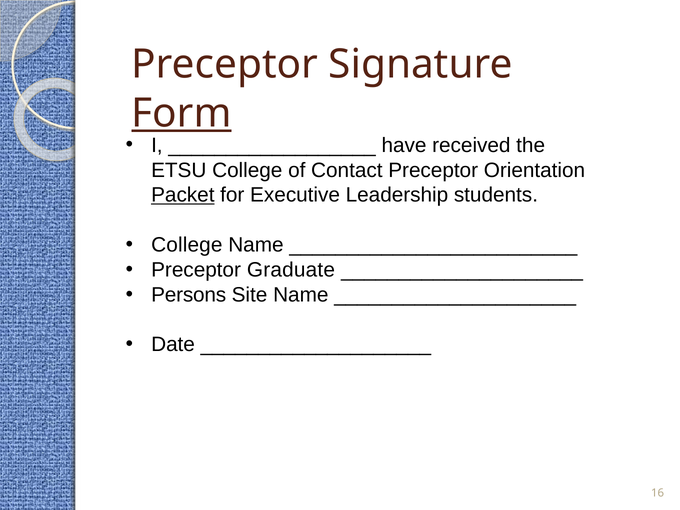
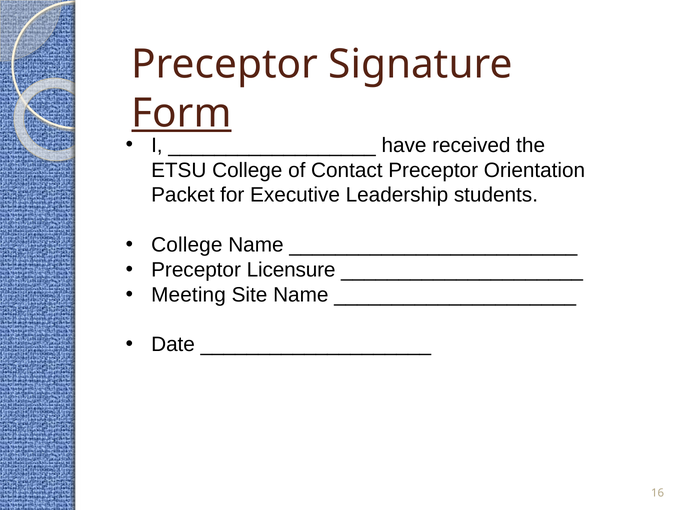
Packet underline: present -> none (183, 195)
Graduate: Graduate -> Licensure (291, 270)
Persons: Persons -> Meeting (189, 295)
